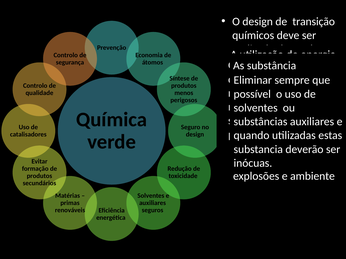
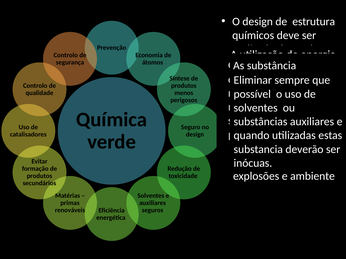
transição: transição -> estrutura (314, 22)
